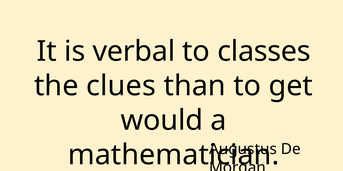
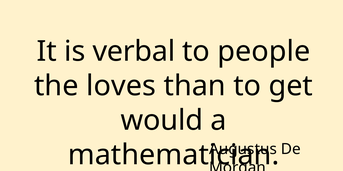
classes: classes -> people (264, 52)
clues: clues -> loves (121, 86)
